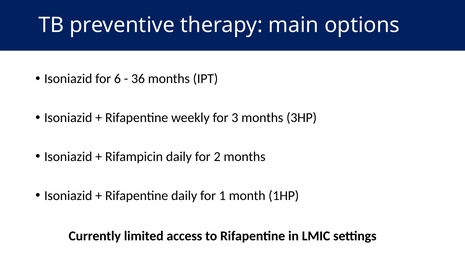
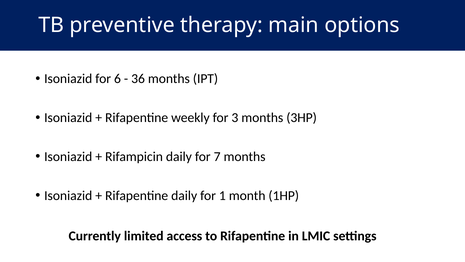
2: 2 -> 7 (217, 156)
